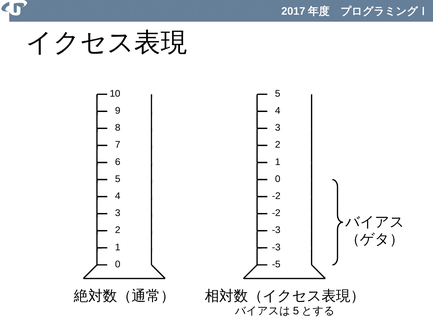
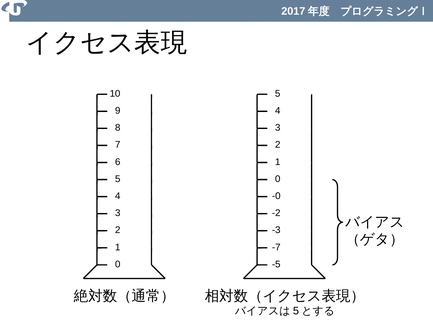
-2: -2 -> -0 (276, 196)
-3: -3 -> -7 (276, 247)
